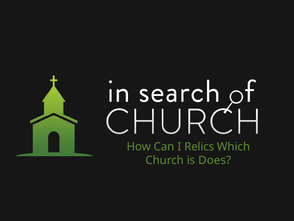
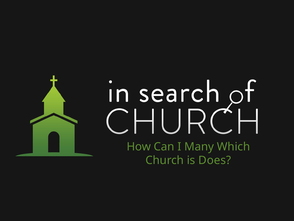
Relics: Relics -> Many (199, 146)
